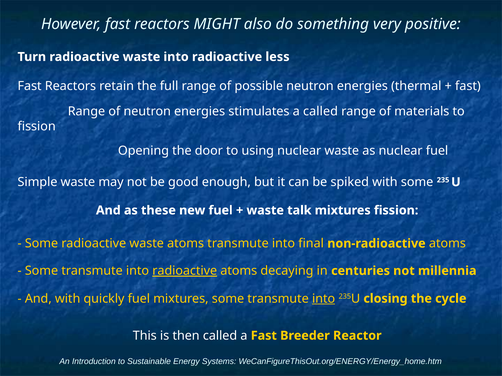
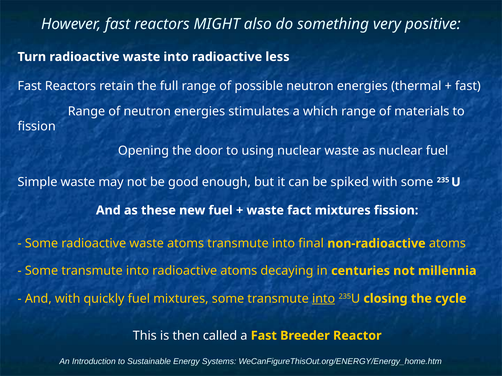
a called: called -> which (320, 112)
talk: talk -> fact (299, 211)
radioactive underline: present -> none (185, 271)
